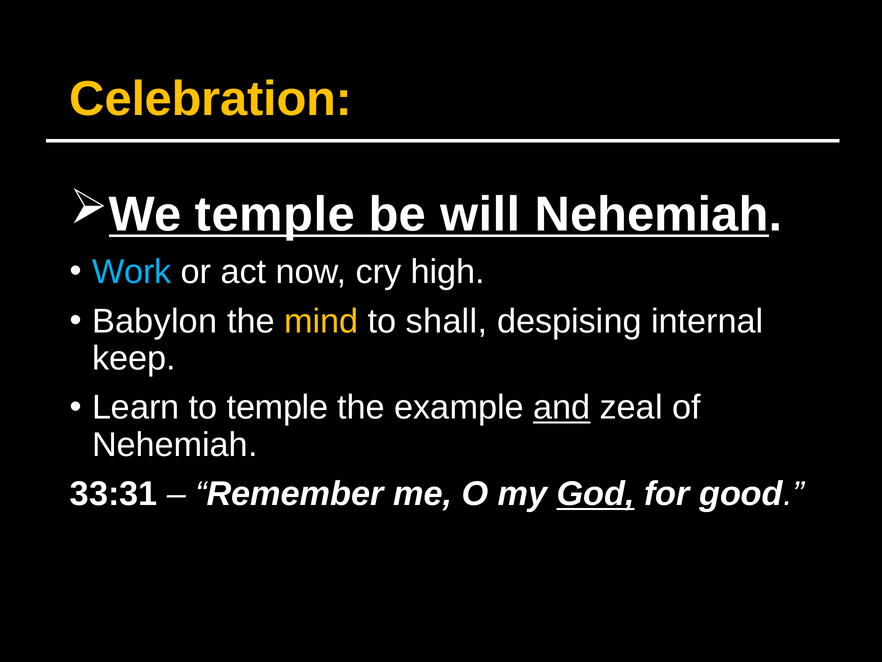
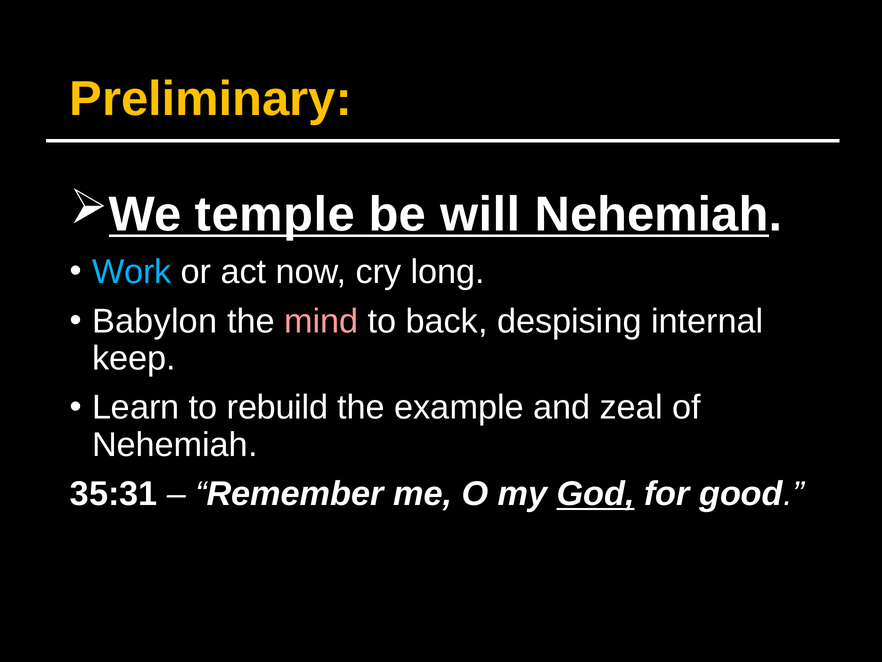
Celebration: Celebration -> Preliminary (211, 99)
high: high -> long (448, 272)
mind colour: yellow -> pink (321, 321)
shall: shall -> back (447, 321)
to temple: temple -> rebuild (278, 407)
and underline: present -> none (562, 407)
33:31: 33:31 -> 35:31 (114, 494)
